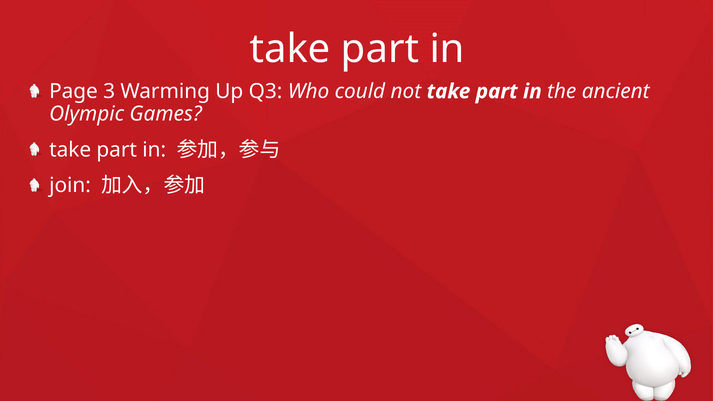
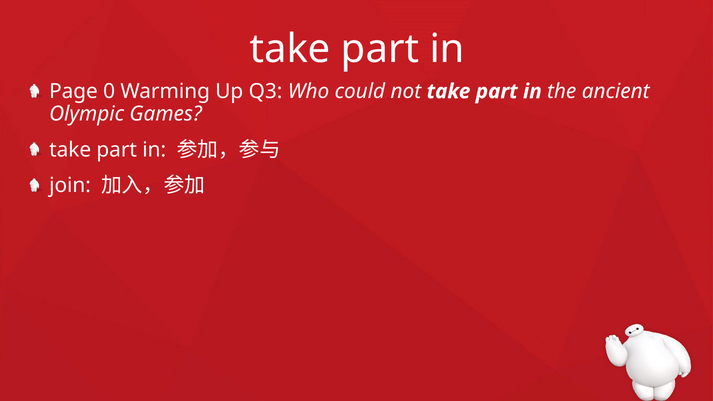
3: 3 -> 0 (109, 91)
